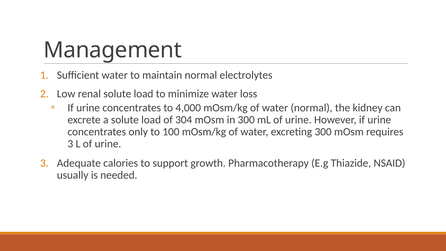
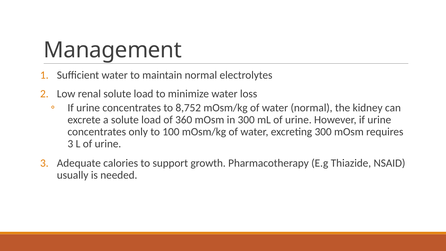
4,000: 4,000 -> 8,752 (188, 108)
304: 304 -> 360 (184, 120)
